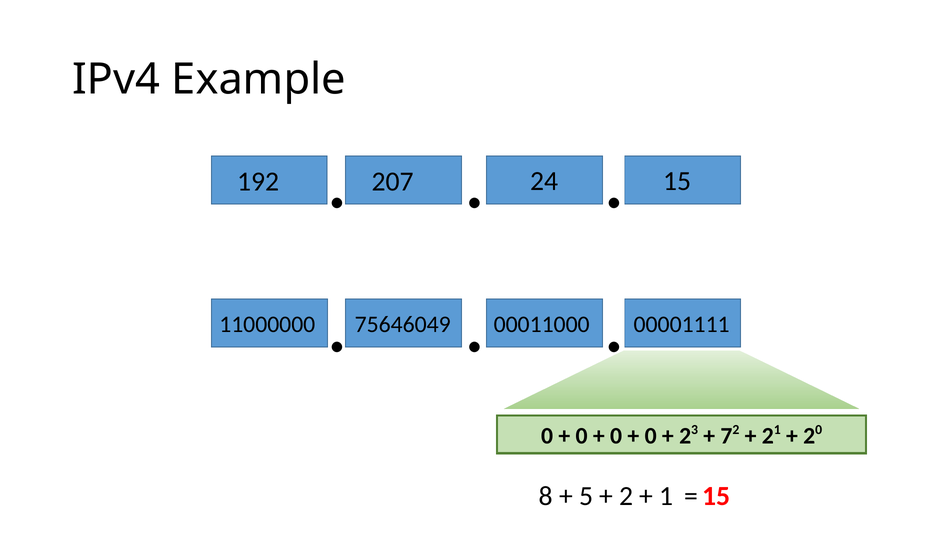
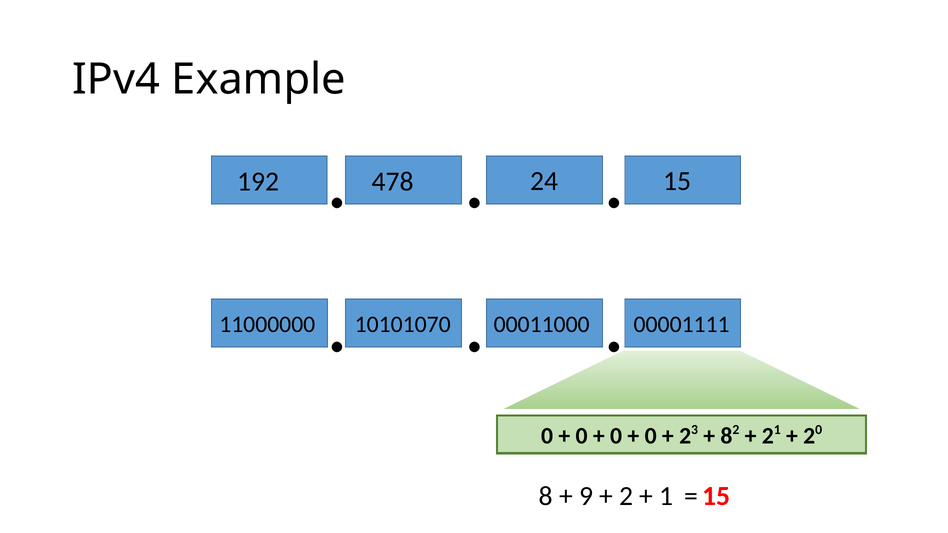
207: 207 -> 478 (393, 182)
75646049: 75646049 -> 10101070 (403, 325)
7: 7 -> 8 (726, 436)
5: 5 -> 9 (586, 496)
